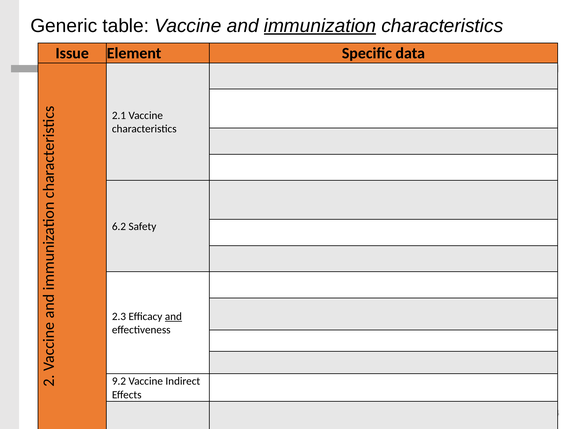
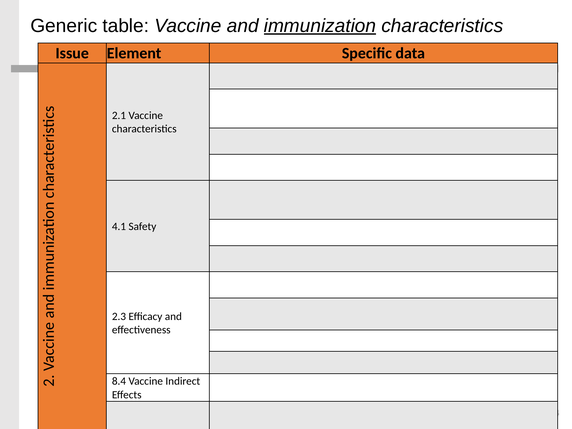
6.2: 6.2 -> 4.1 (119, 227)
and underline: present -> none (173, 316)
9.2: 9.2 -> 8.4 (119, 381)
